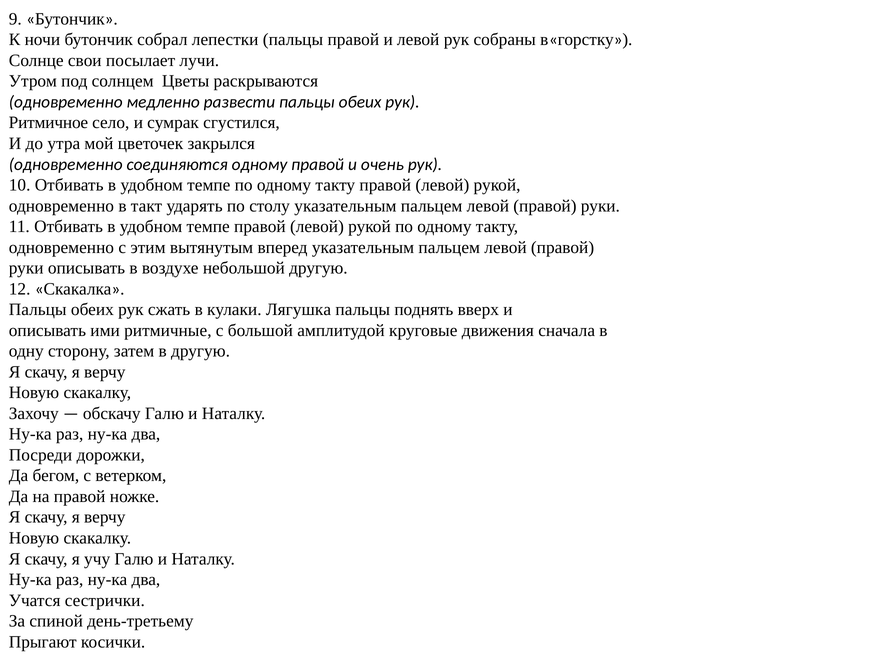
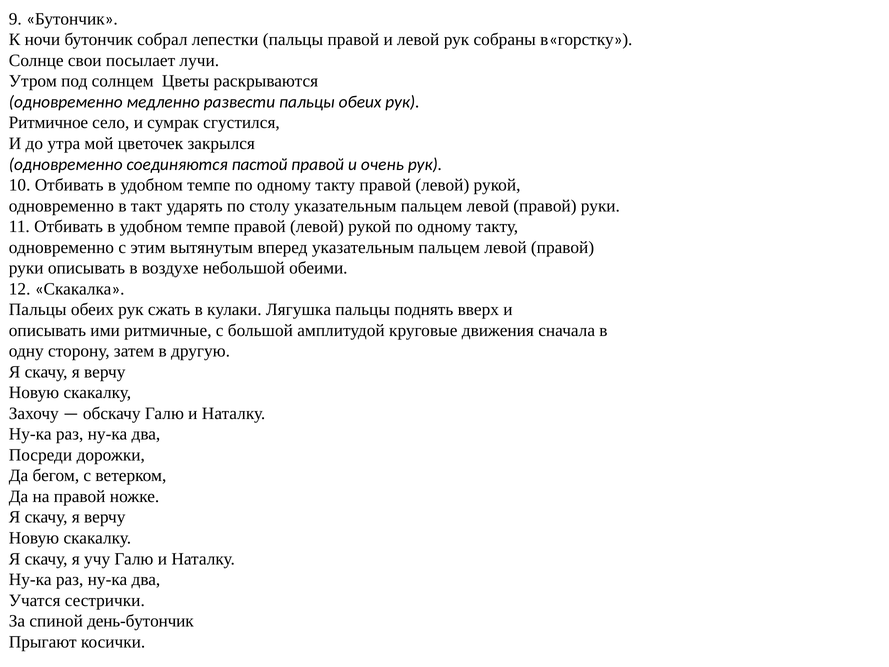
соединяются одному: одному -> пастой (260, 164)
небольшой другую: другую -> обеими (318, 268)
день-третьему: день-третьему -> день-бутончик (140, 621)
